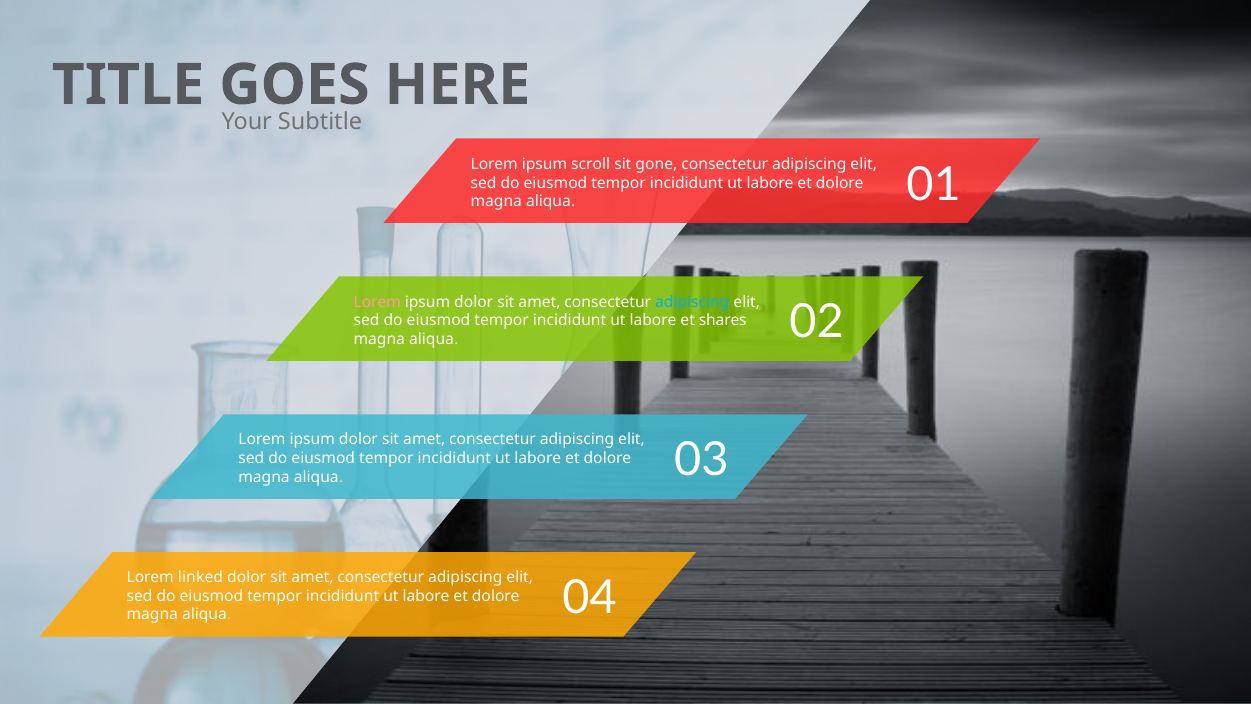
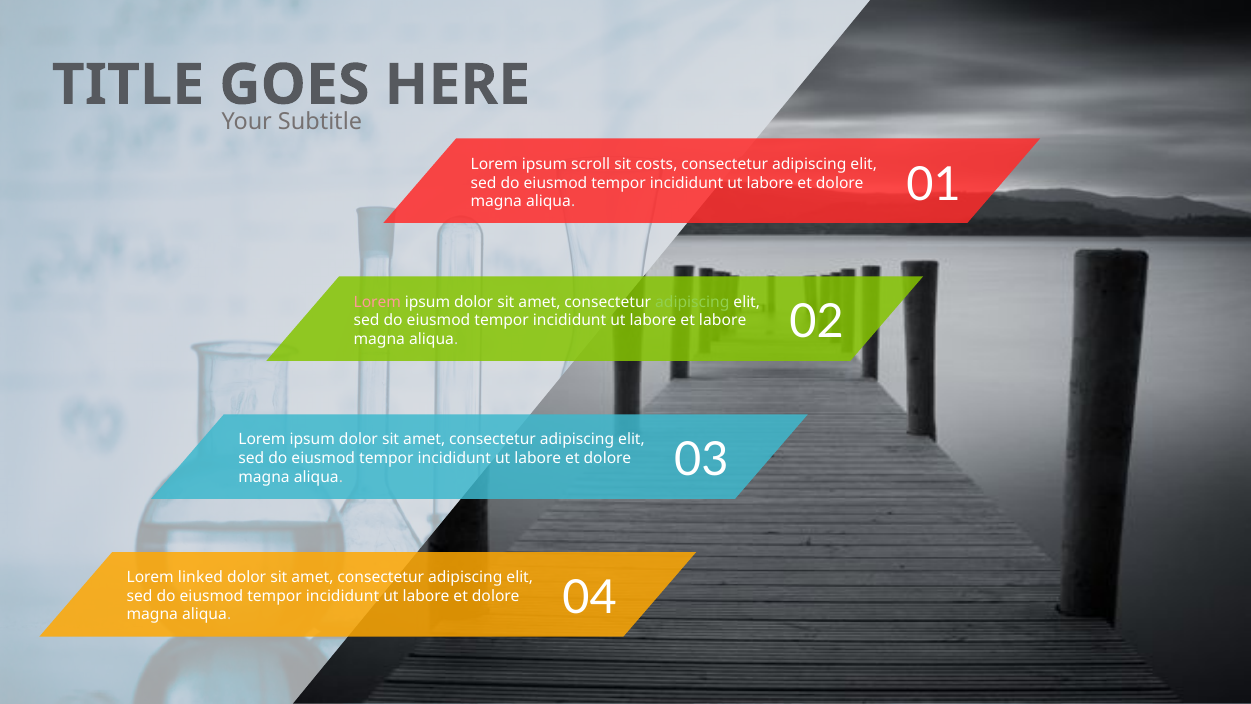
gone: gone -> costs (656, 164)
adipiscing colour: light blue -> light green (692, 302)
et shares: shares -> labore (723, 320)
